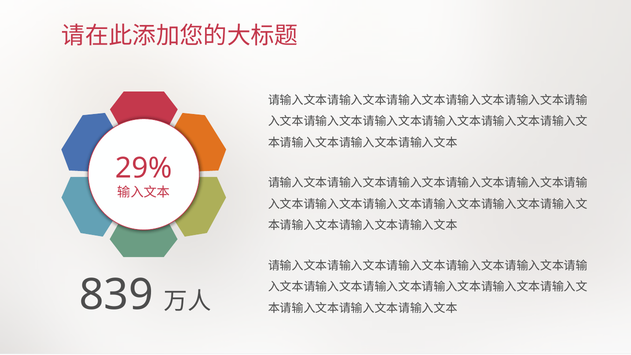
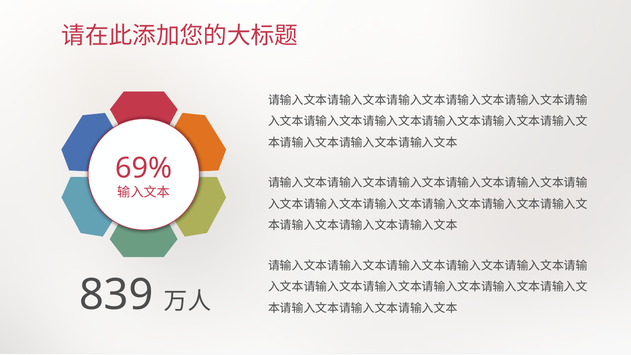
29%: 29% -> 69% (144, 168)
